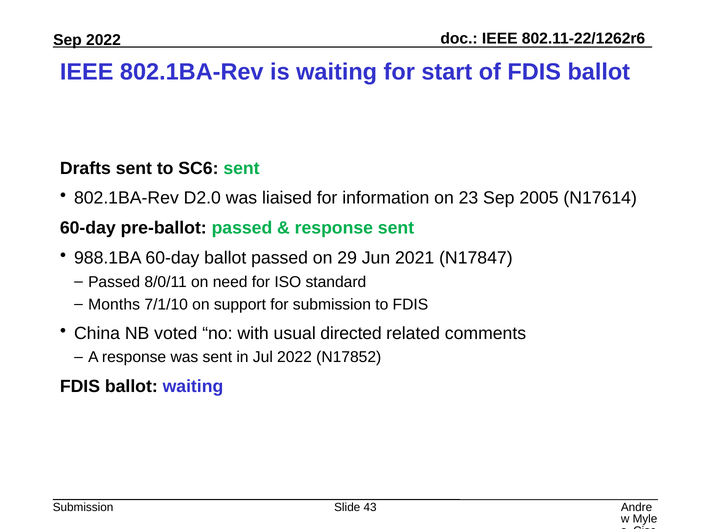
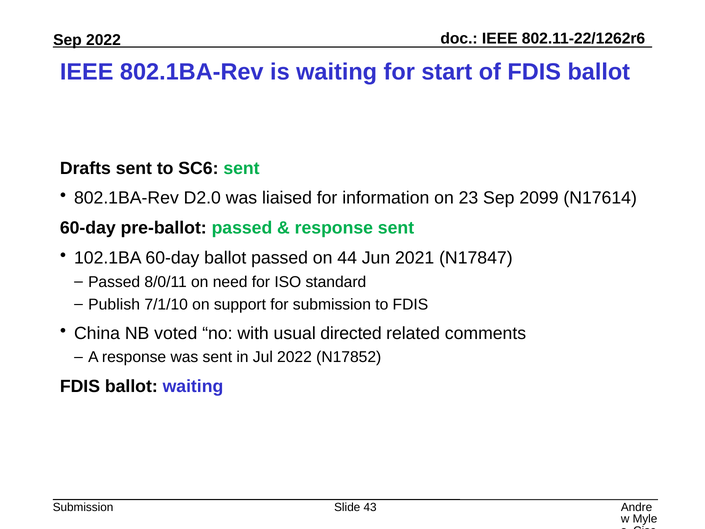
2005: 2005 -> 2099 (539, 198)
988.1BA: 988.1BA -> 102.1BA (108, 258)
29: 29 -> 44 (347, 258)
Months: Months -> Publish (114, 304)
